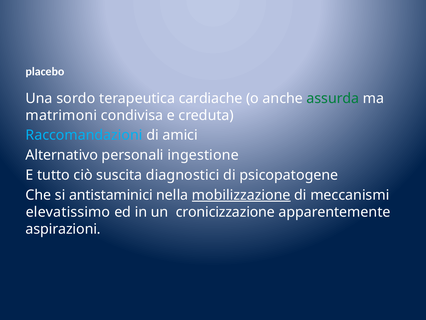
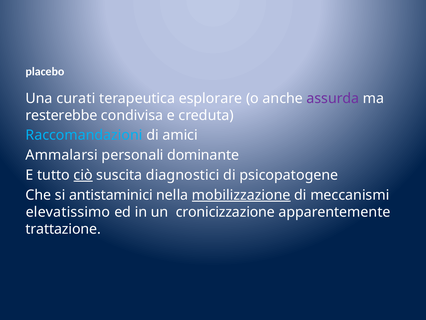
sordo: sordo -> curati (76, 98)
cardiache: cardiache -> esplorare (211, 98)
assurda colour: green -> purple (333, 98)
matrimoni: matrimoni -> resterebbe (61, 115)
Alternativo: Alternativo -> Ammalarsi (62, 155)
ingestione: ingestione -> dominante (203, 155)
ciò underline: none -> present (83, 175)
aspirazioni: aspirazioni -> trattazione (63, 229)
